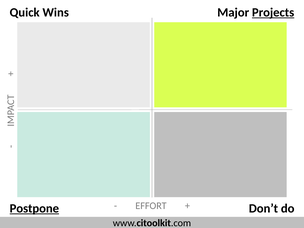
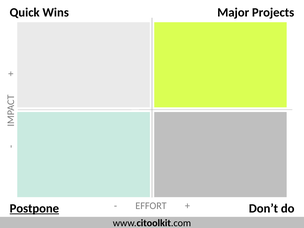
Projects underline: present -> none (273, 13)
